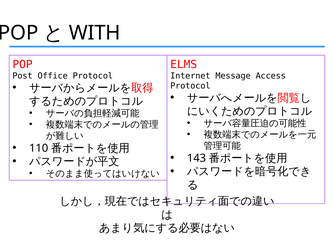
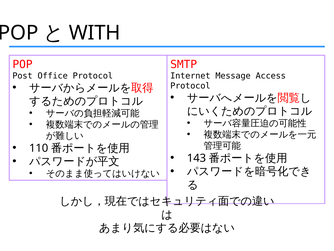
ELMS: ELMS -> SMTP (184, 64)
